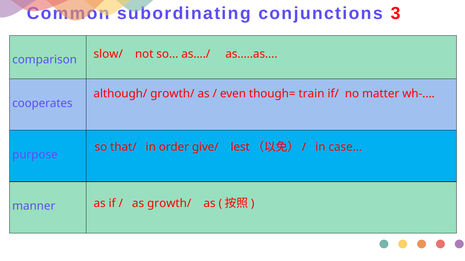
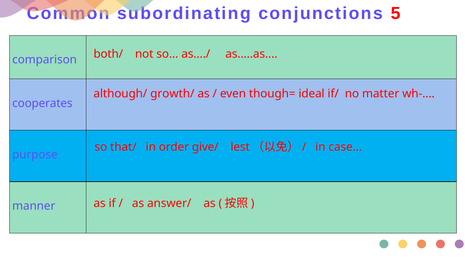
3: 3 -> 5 (396, 14)
slow/: slow/ -> both/ (108, 54)
train: train -> ideal (312, 94)
as growth/: growth/ -> answer/ (169, 204)
